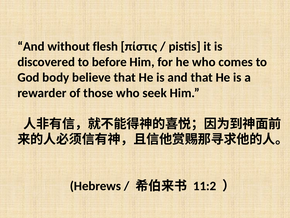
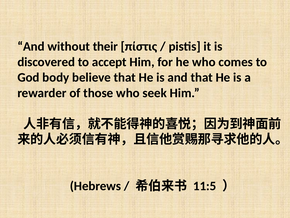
flesh: flesh -> their (105, 46)
before: before -> accept (109, 62)
11:2: 11:2 -> 11:5 (205, 186)
